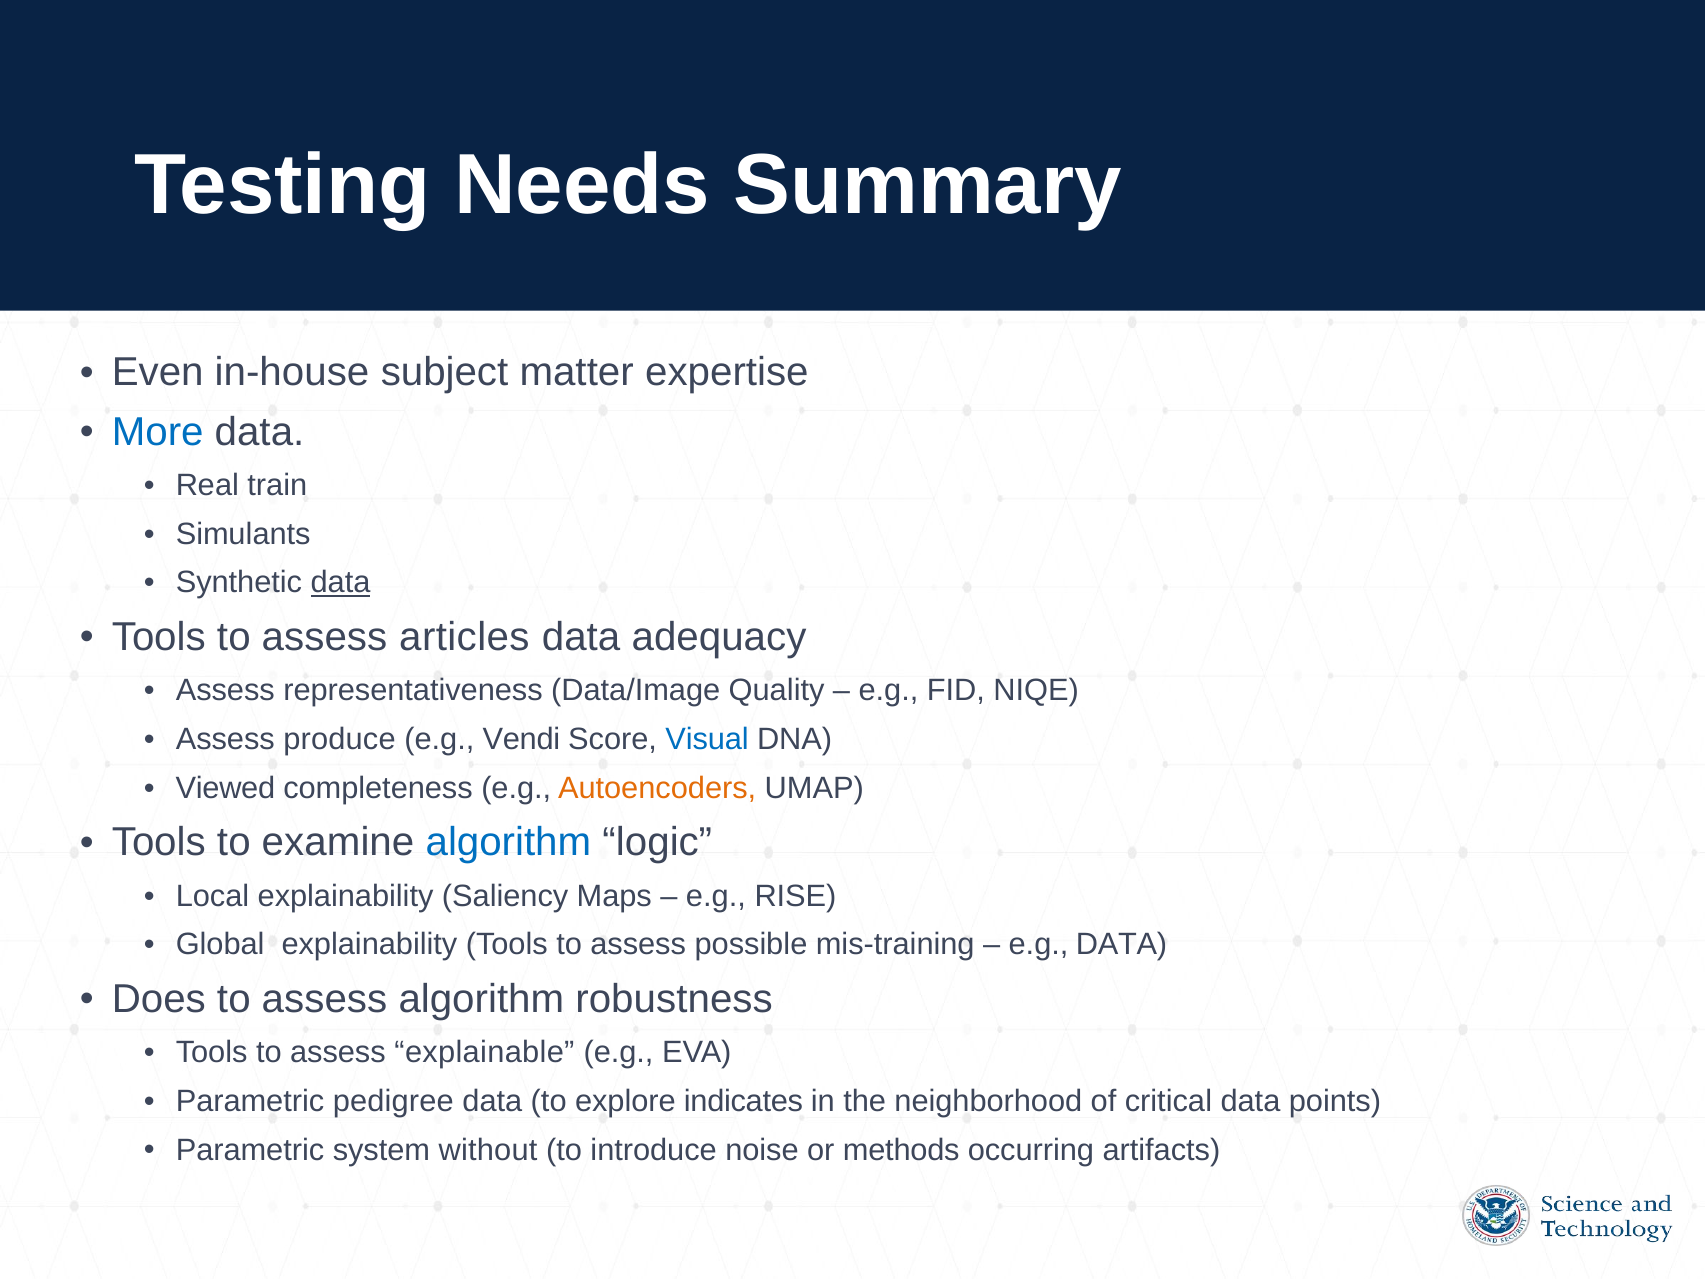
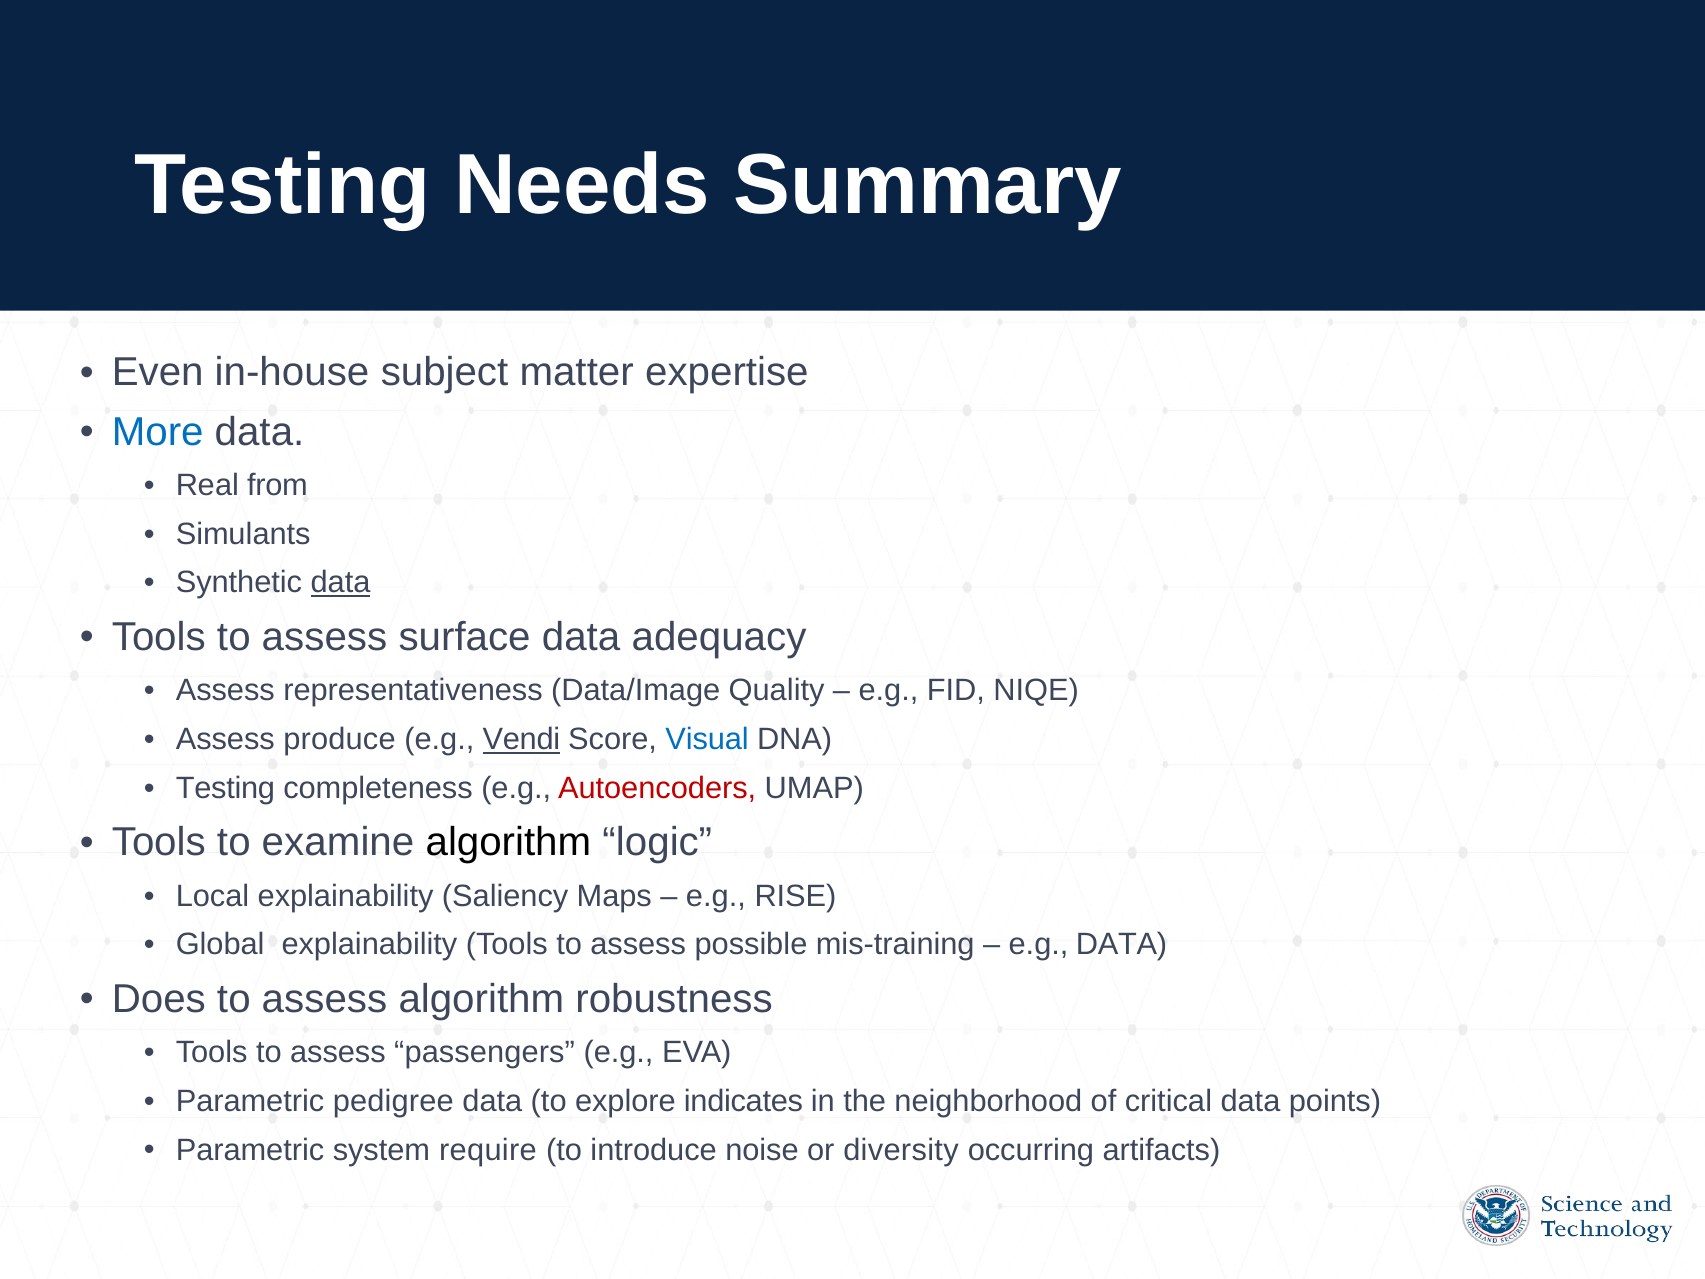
train: train -> from (278, 485)
articles: articles -> surface (465, 637)
Vendi underline: none -> present (521, 739)
Viewed: Viewed -> Testing (225, 788)
Autoencoders colour: orange -> red (657, 788)
algorithm colour: blue -> black (508, 842)
explainable: explainable -> passengers (485, 1052)
without: without -> require (488, 1150)
methods: methods -> diversity (901, 1150)
